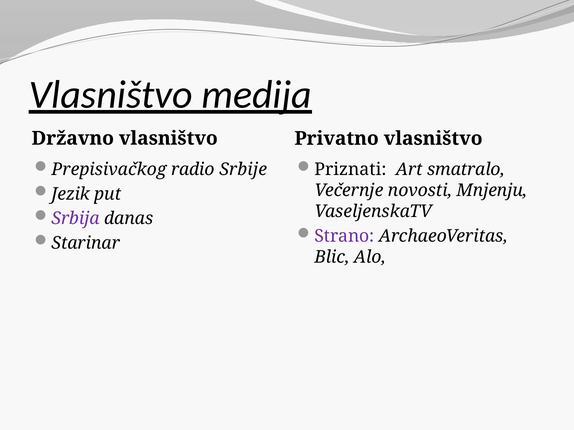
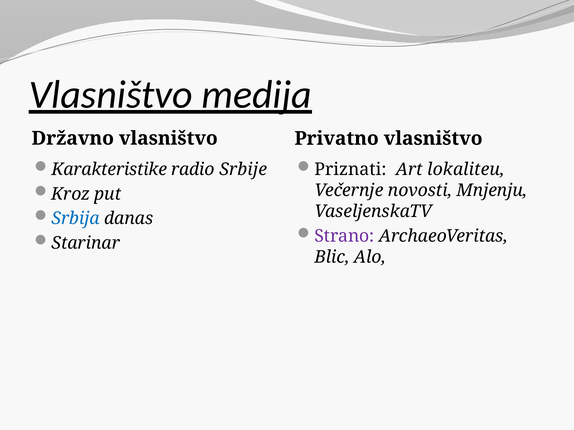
Prepisivačkog: Prepisivačkog -> Karakteristike (109, 170)
smatralo: smatralo -> lokaliteu (466, 170)
Jezik: Jezik -> Kroz (71, 194)
Srbija colour: purple -> blue (76, 219)
